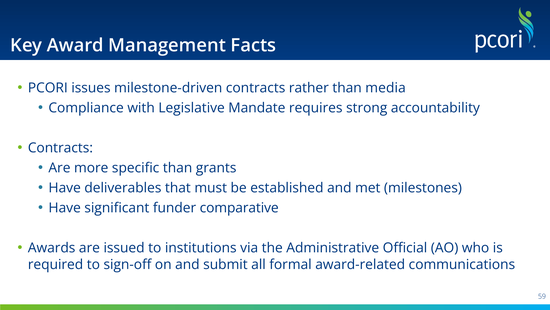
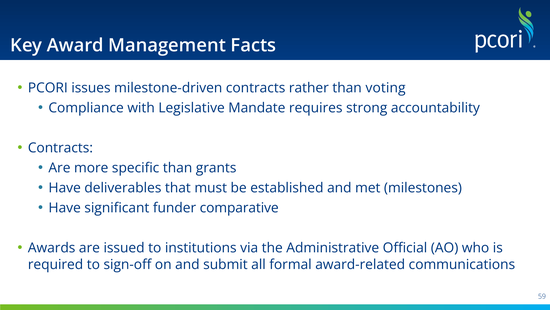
media: media -> voting (386, 88)
